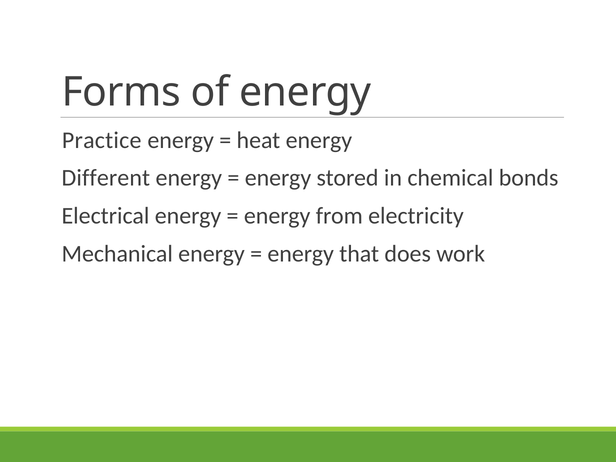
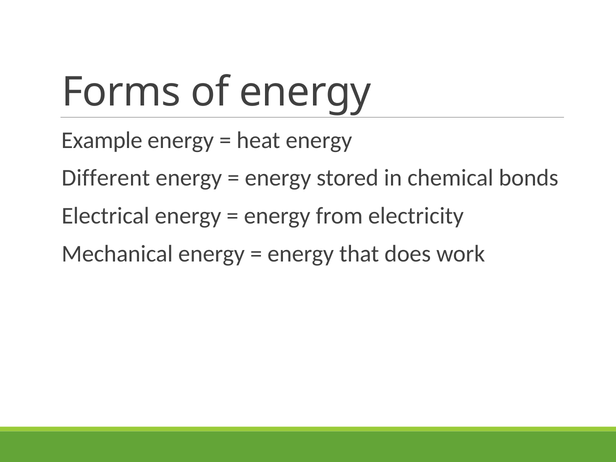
Practice: Practice -> Example (102, 140)
